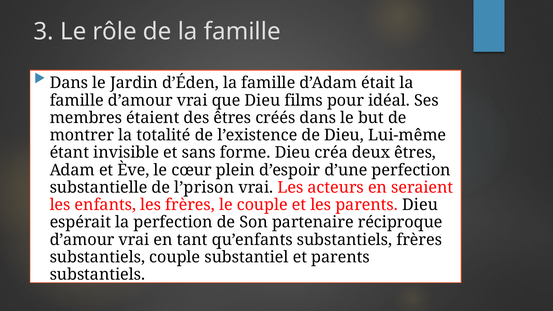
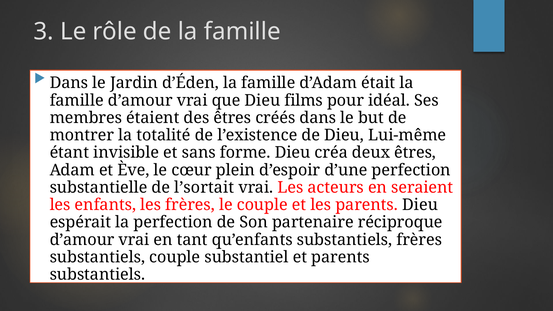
l’prison: l’prison -> l’sortait (204, 188)
